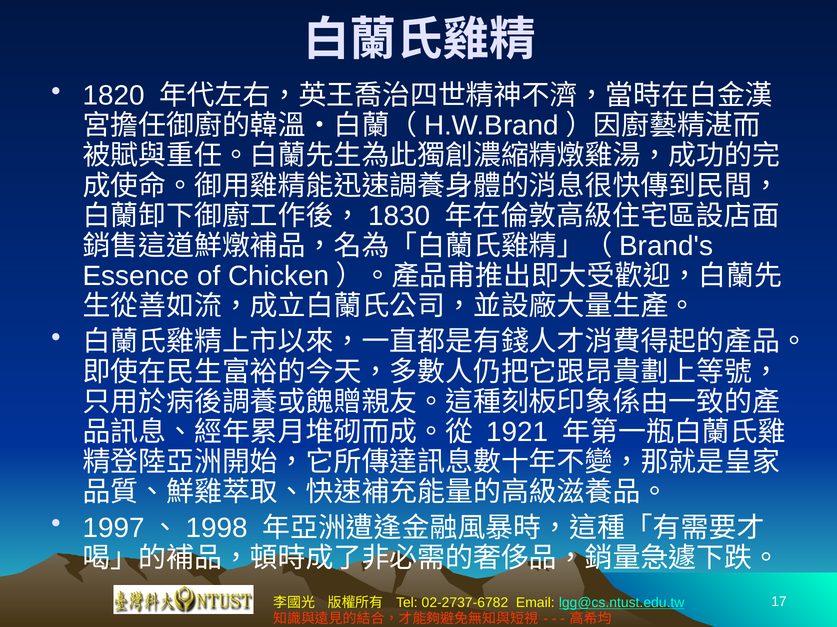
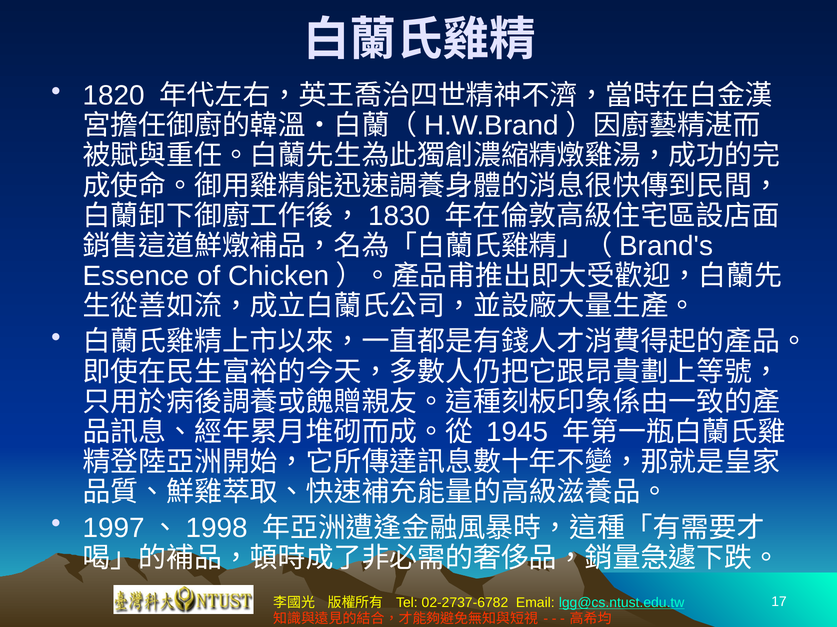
1921: 1921 -> 1945 (517, 433)
